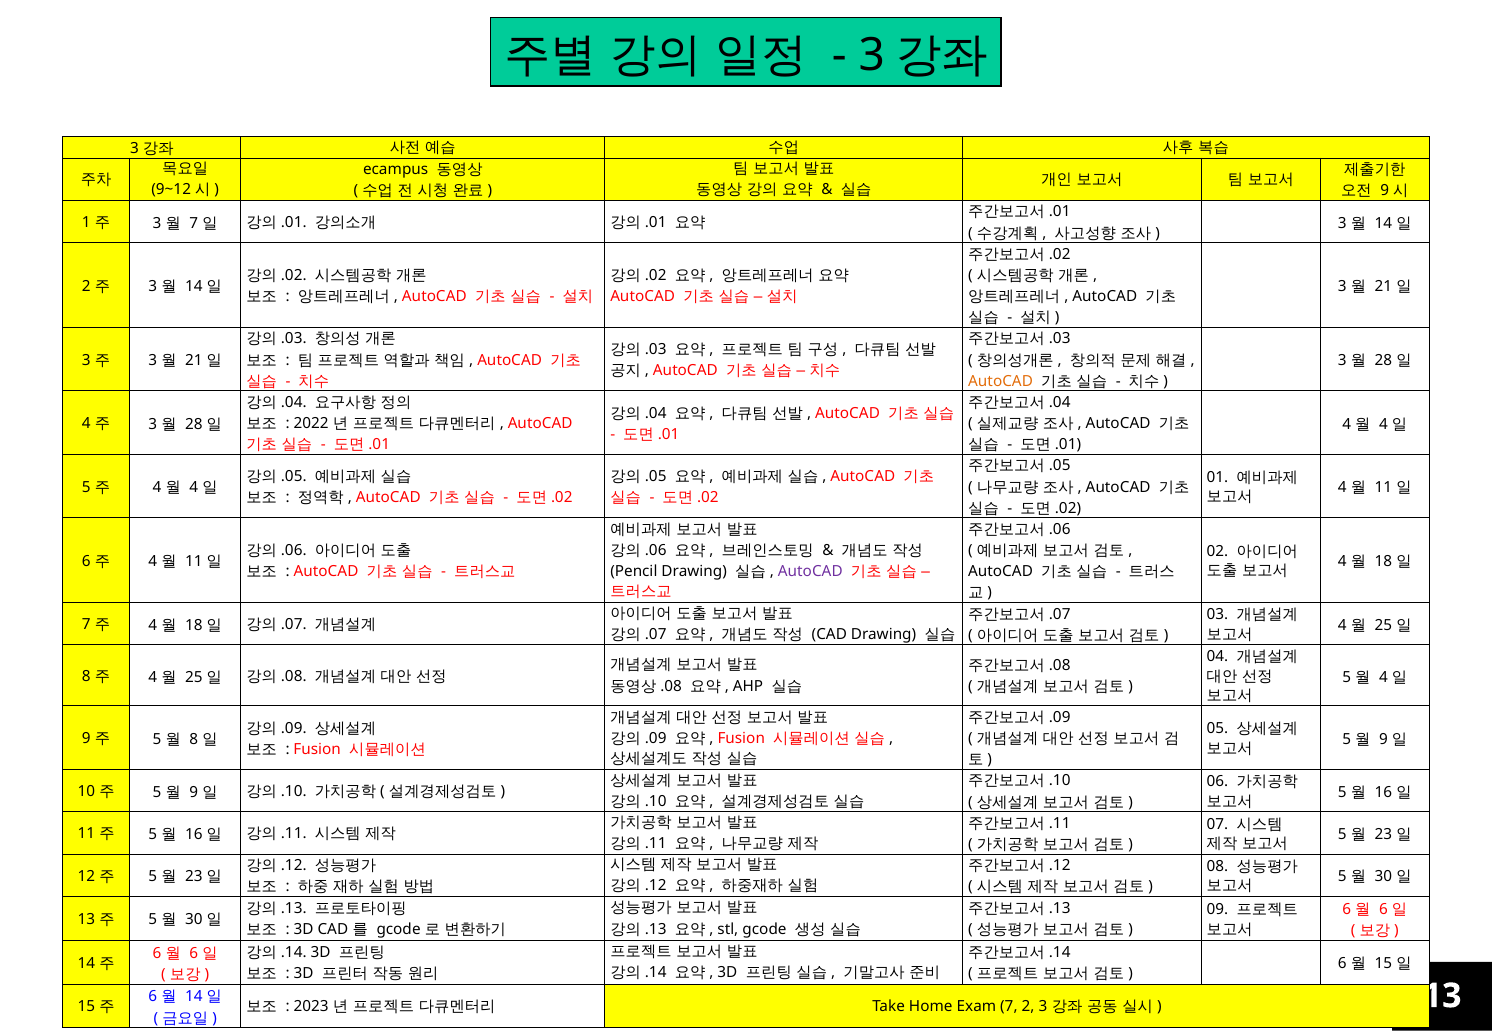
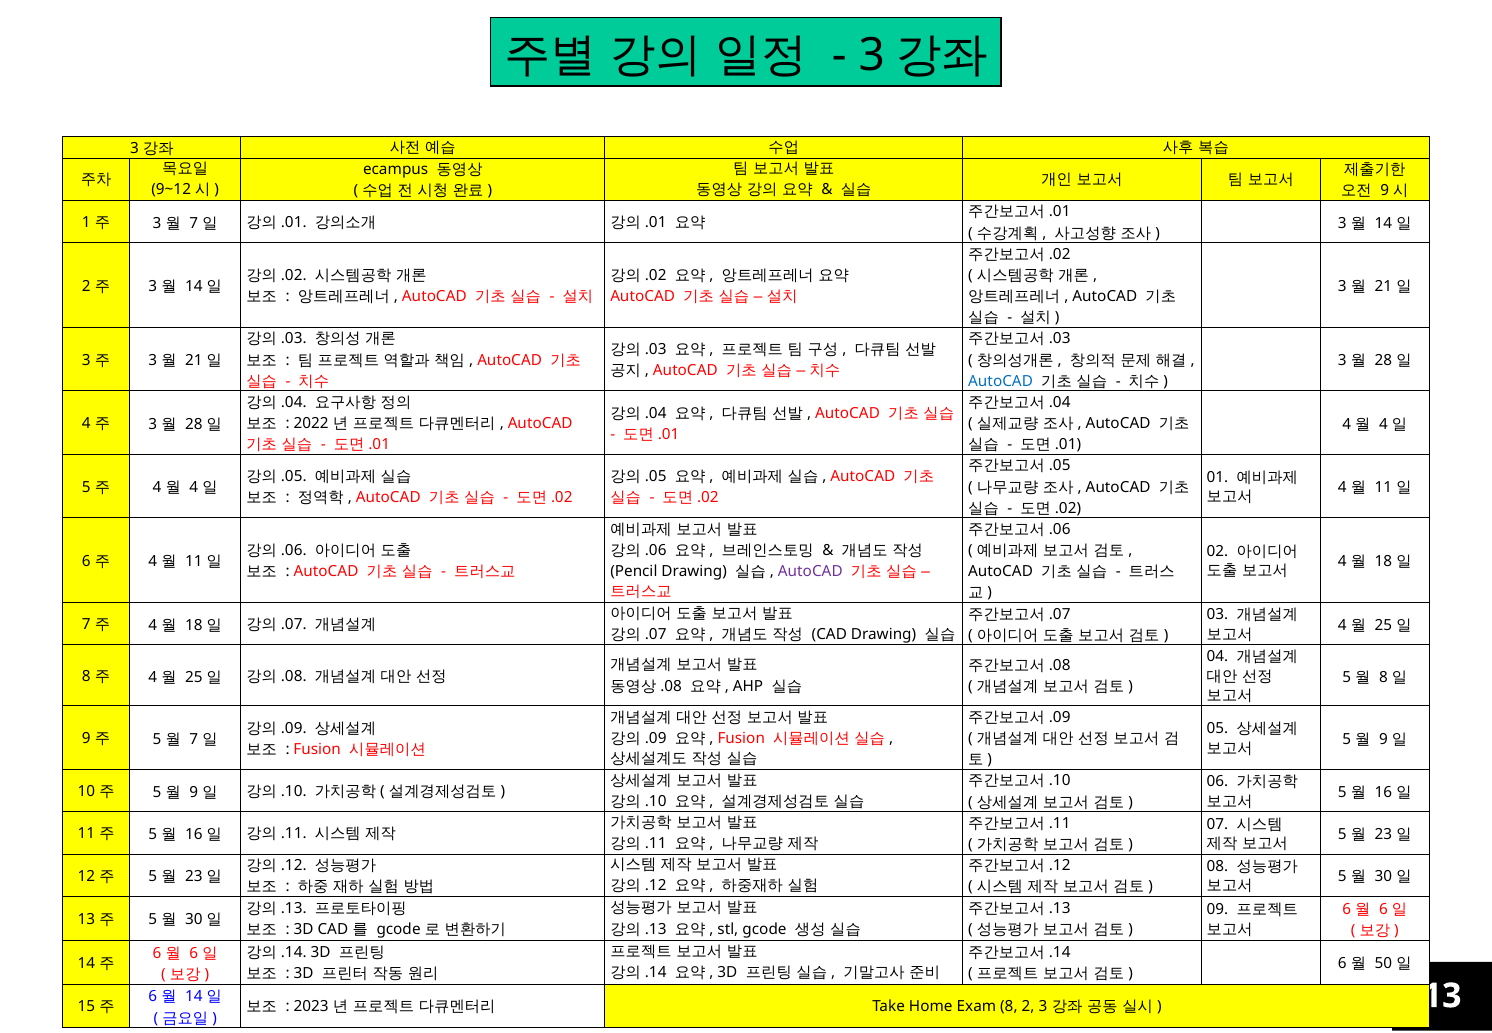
AutoCAD colour: orange -> blue (1001, 381)
4: 4 -> 8 (1383, 677)
8: 8 -> 7 (194, 739)
15: 15 -> 50 (1383, 964)
Exam 7: 7 -> 8 (1009, 1007)
